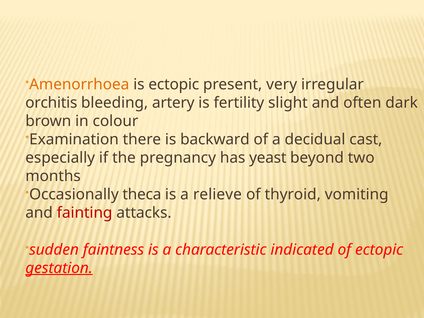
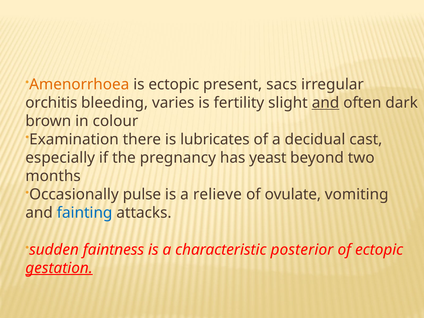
very: very -> sacs (282, 84)
artery: artery -> varies (173, 103)
and underline: none -> present (326, 103)
backward: backward -> lubricates (215, 139)
theca: theca -> pulse (142, 195)
thyroid: thyroid -> ovulate (293, 195)
fainting colour: red -> blue (85, 213)
indicated: indicated -> posterior (302, 250)
